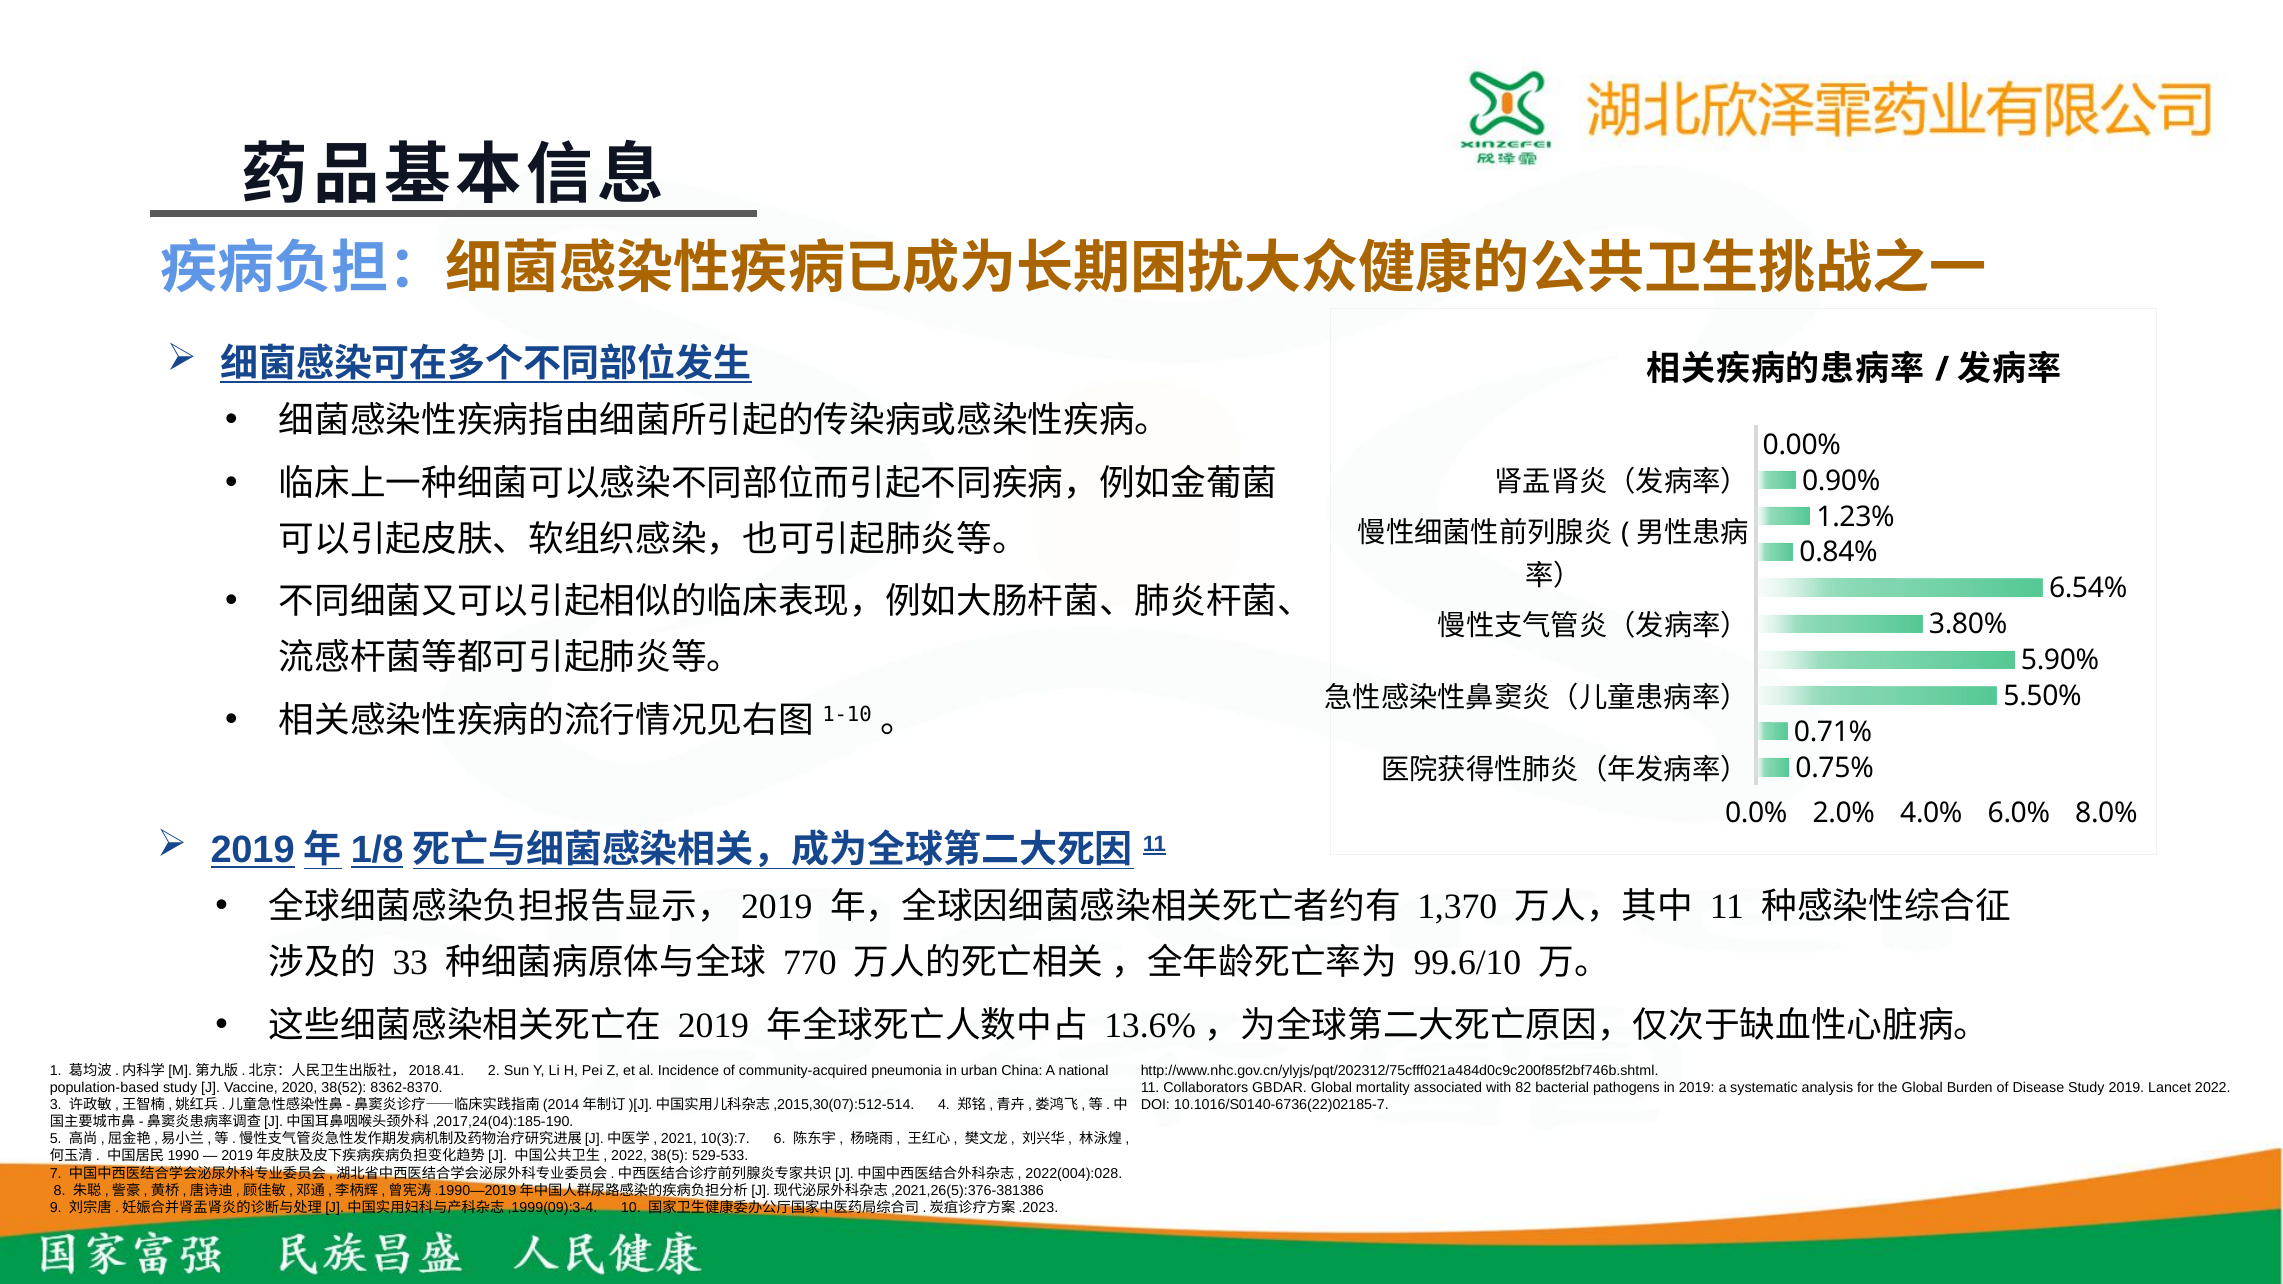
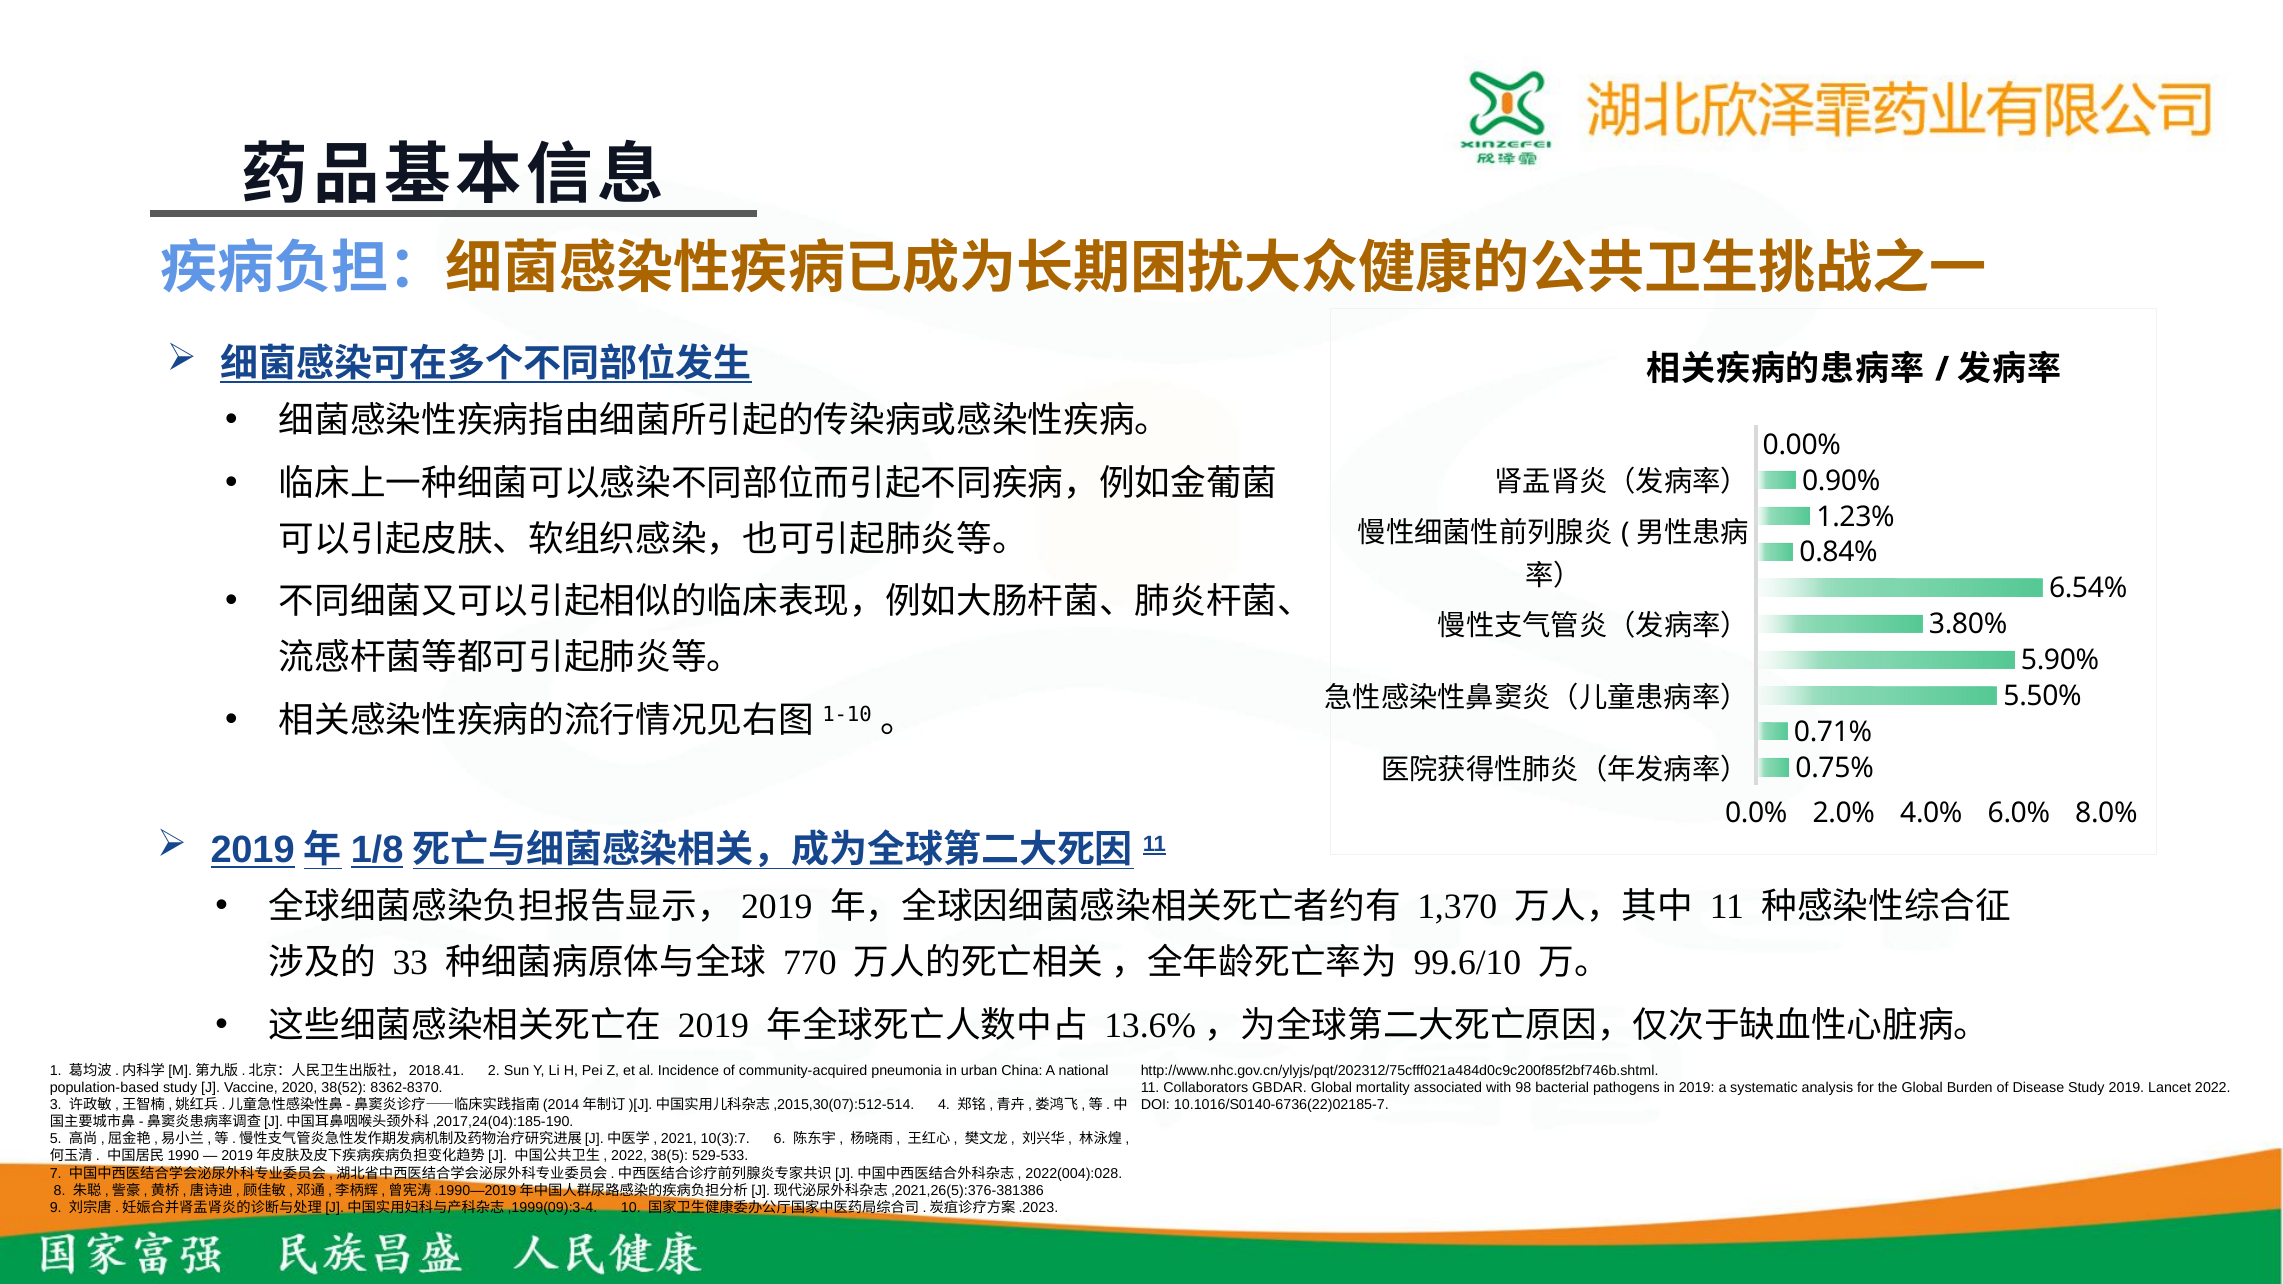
82: 82 -> 98 (1523, 1088)
